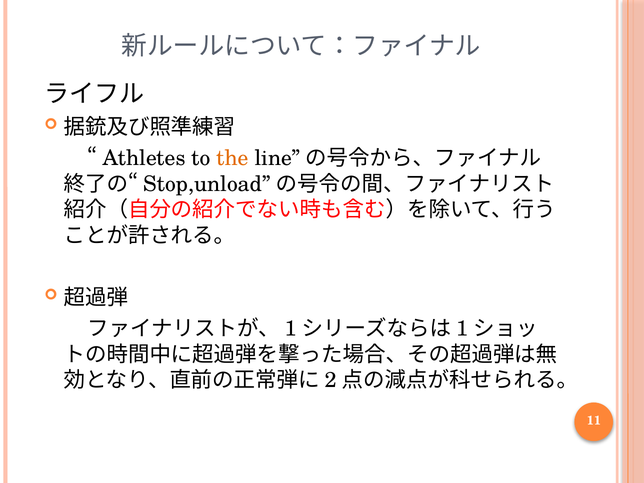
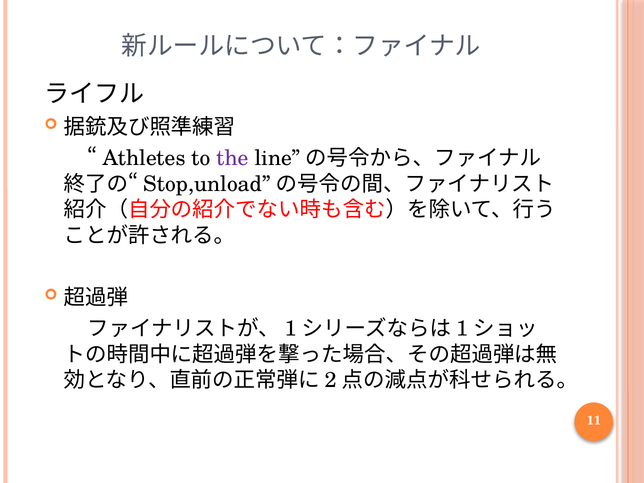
the colour: orange -> purple (233, 158)
